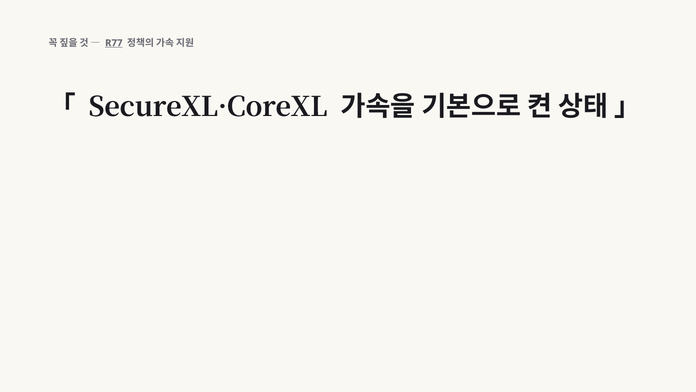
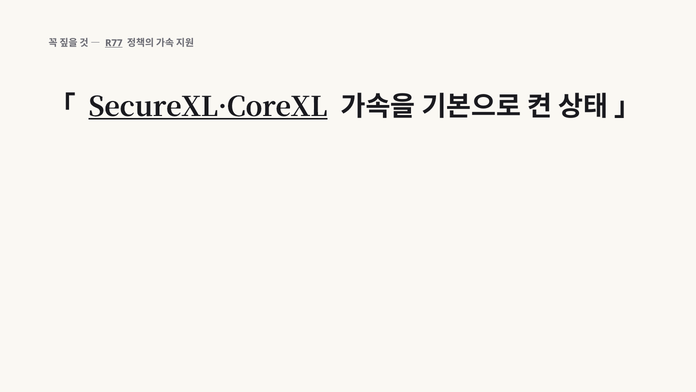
SecureXL·CoreXL underline: none -> present (208, 107)
